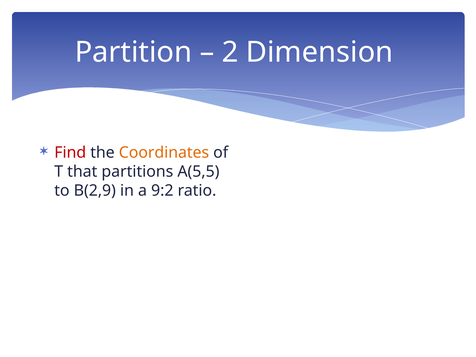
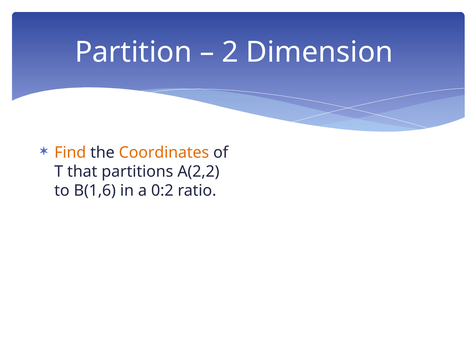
Find colour: red -> orange (70, 152)
A(5,5: A(5,5 -> A(2,2 (198, 172)
B(2,9: B(2,9 -> B(1,6 (95, 191)
9:2: 9:2 -> 0:2 (162, 191)
